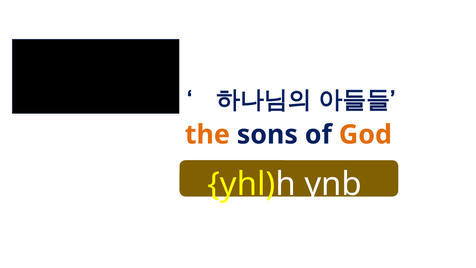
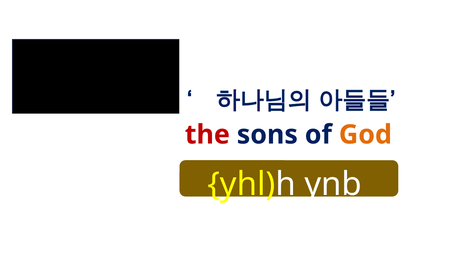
the colour: orange -> red (207, 135)
